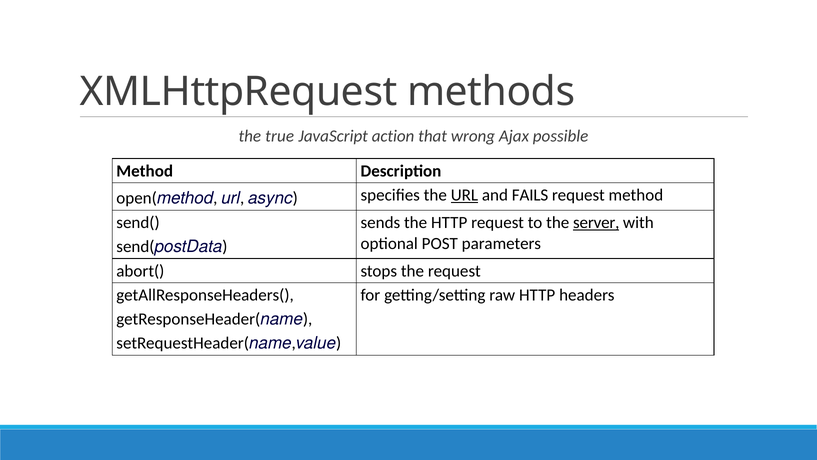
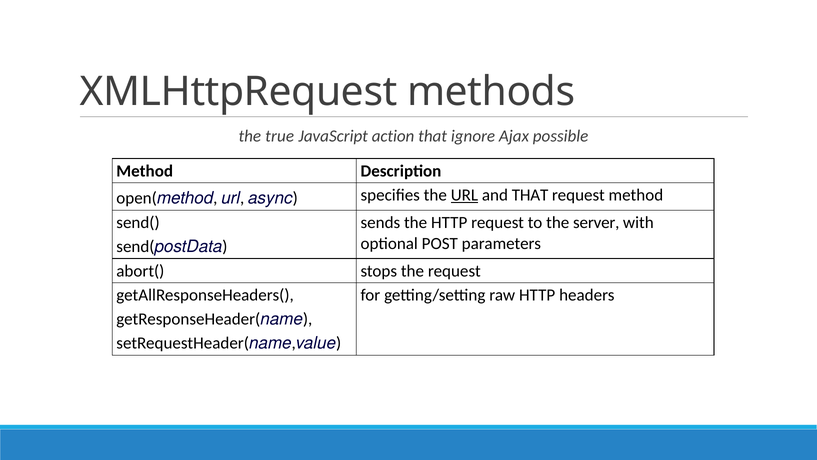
wrong: wrong -> ignore (473, 136)
and FAILS: FAILS -> THAT (530, 195)
server underline: present -> none (596, 222)
